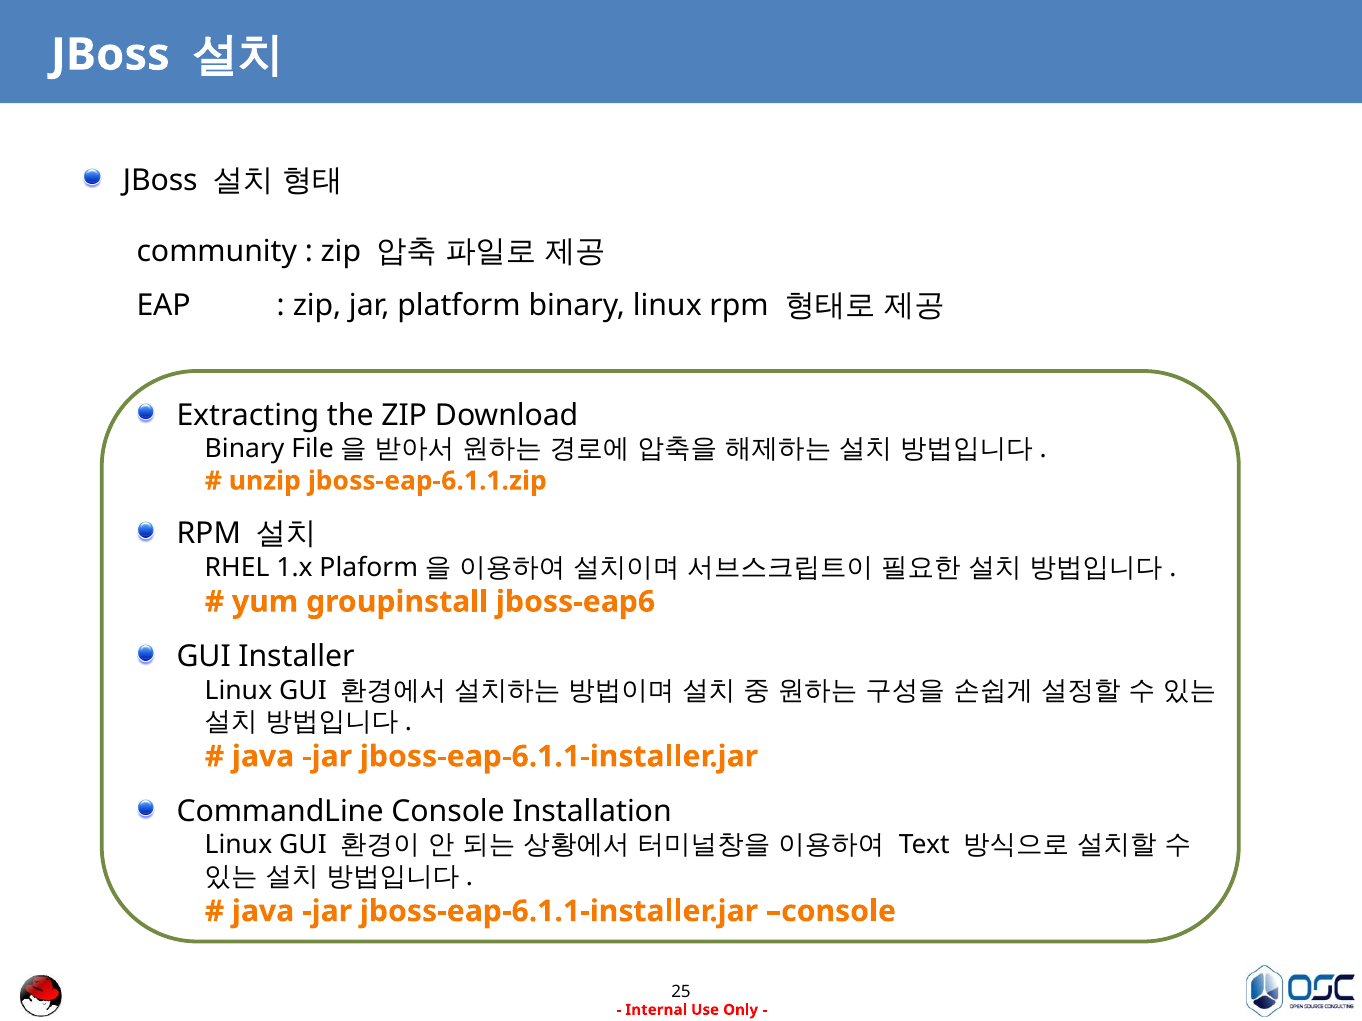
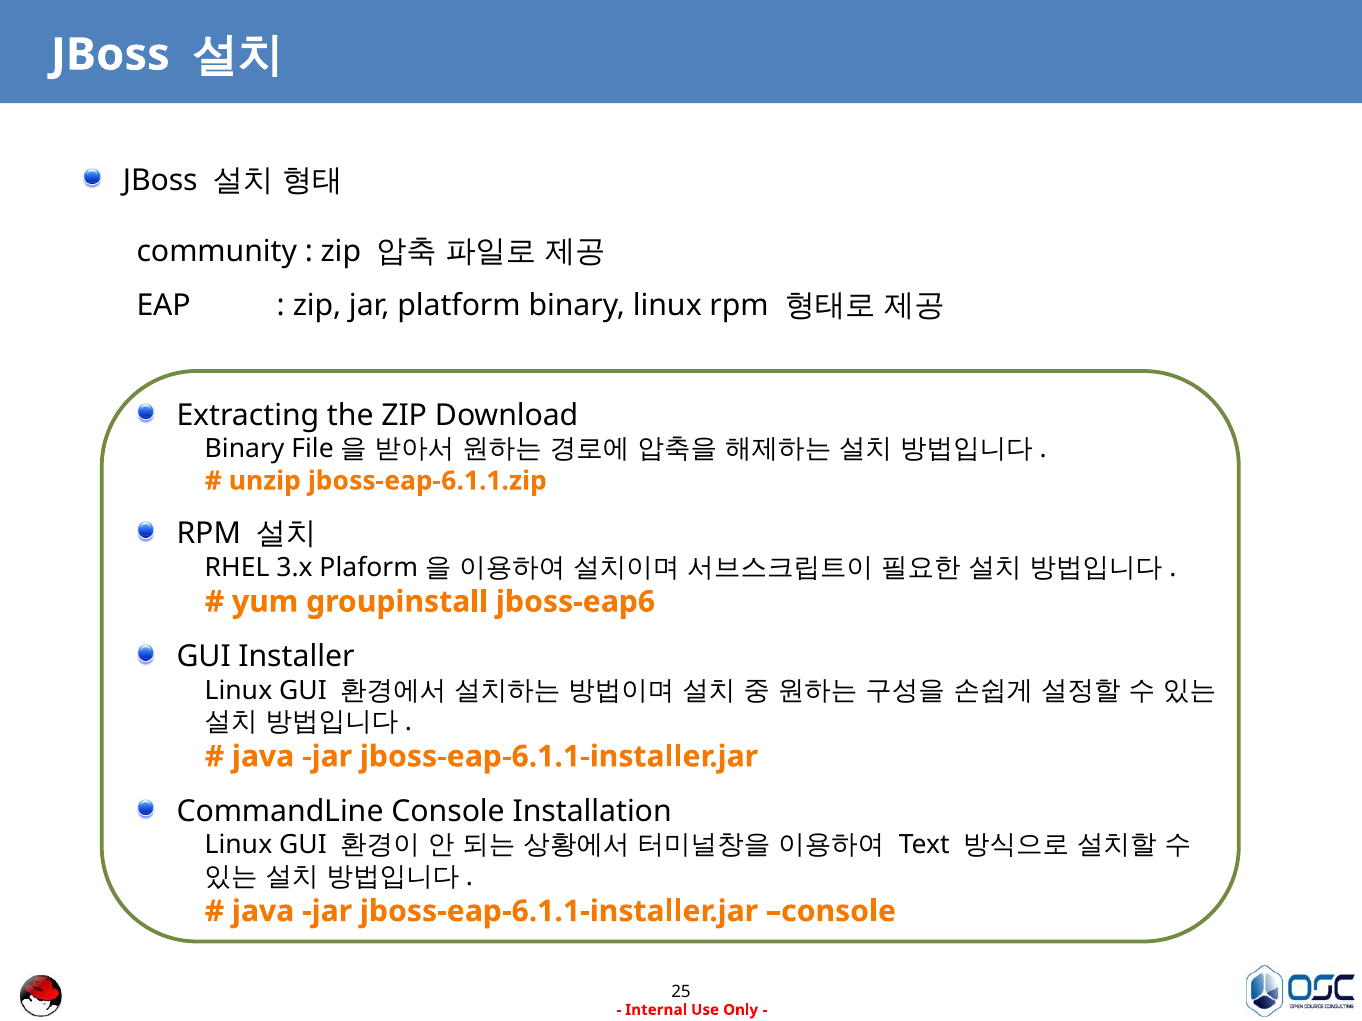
1.x: 1.x -> 3.x (295, 568)
